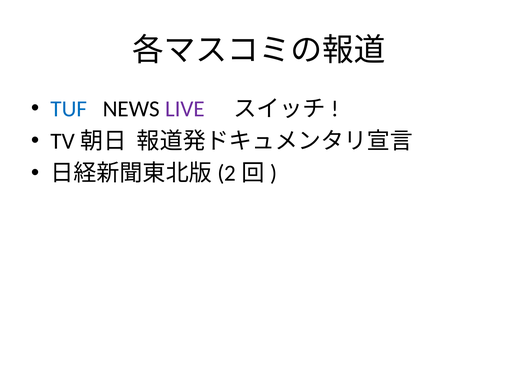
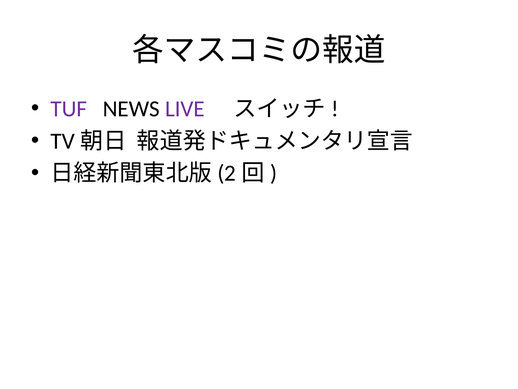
TUF colour: blue -> purple (69, 109)
